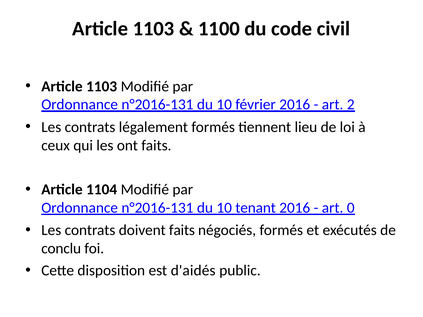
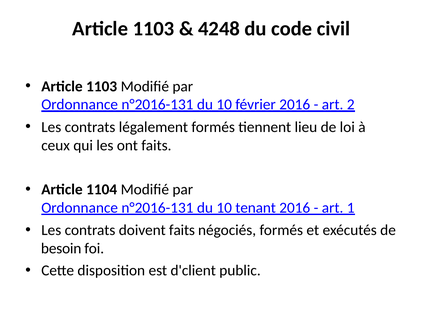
1100: 1100 -> 4248 (219, 29)
0: 0 -> 1 (351, 208)
conclu: conclu -> besoin (61, 249)
d'aidés: d'aidés -> d'client (193, 271)
